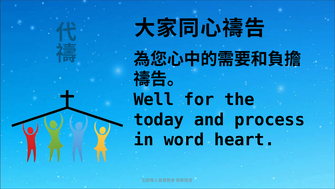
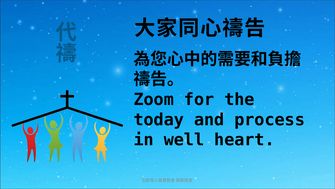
Well: Well -> Zoom (154, 99)
word: word -> well (184, 140)
